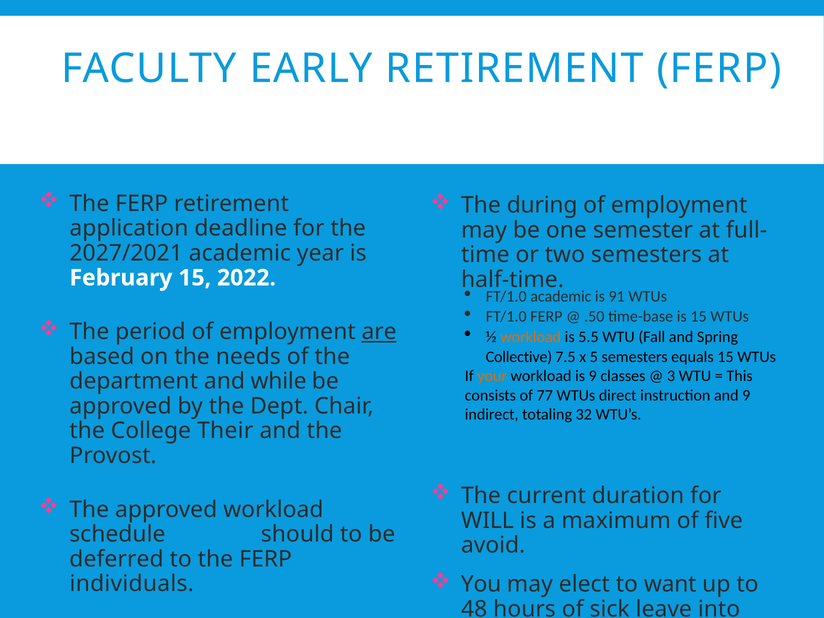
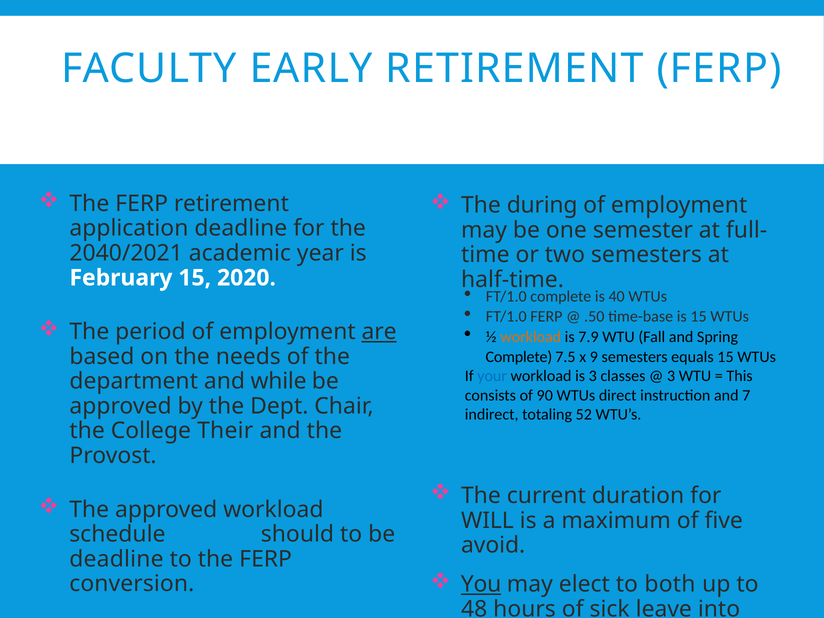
2027/2021: 2027/2021 -> 2040/2021 (126, 253)
2022: 2022 -> 2020 (246, 278)
academic: academic -> complete (561, 296)
91: 91 -> 40 (617, 296)
5.5: 5.5 -> 7.9 (588, 337)
Collective: Collective -> Complete (519, 357)
5: 5 -> 9 (594, 357)
your colour: orange -> blue (492, 376)
is 9: 9 -> 3 (593, 376)
77: 77 -> 90 (545, 395)
and 9: 9 -> 7 (746, 395)
32: 32 -> 52 (584, 415)
deferred: deferred -> deadline (116, 559)
You underline: none -> present (481, 584)
want: want -> both (670, 584)
individuals: individuals -> conversion (132, 584)
